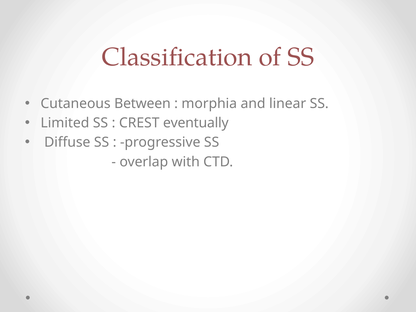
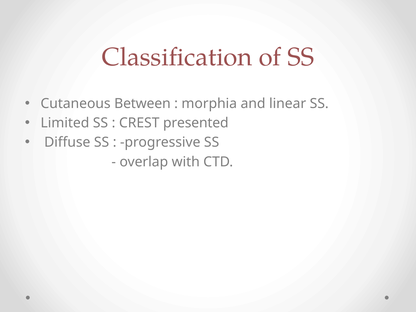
eventually: eventually -> presented (196, 123)
